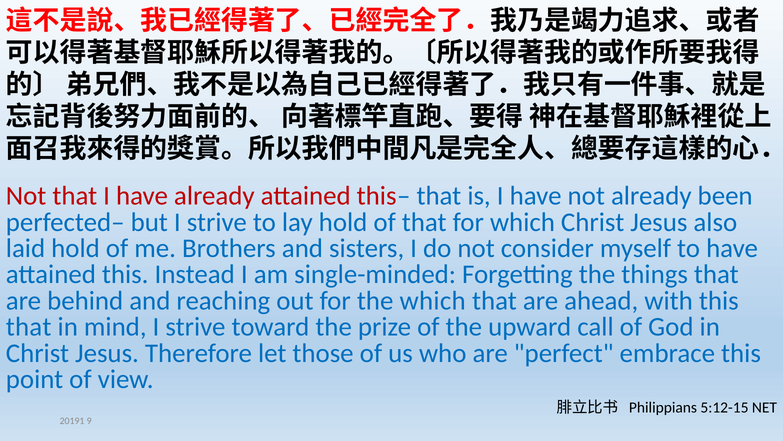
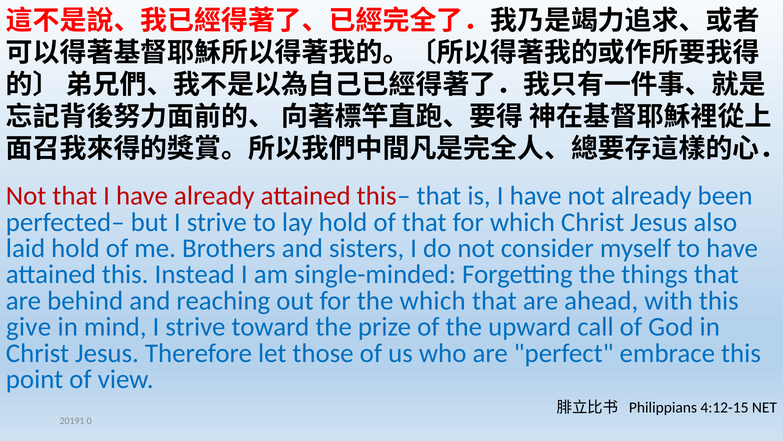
that: that -> give (29, 327)
5:12-15: 5:12-15 -> 4:12-15 (724, 407)
9: 9 -> 0 (89, 421)
